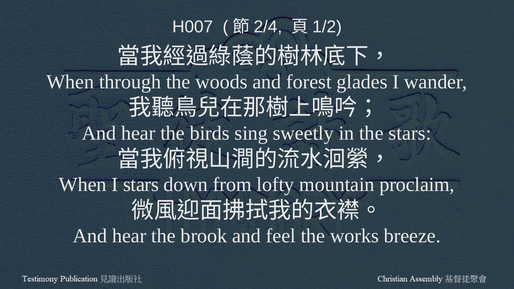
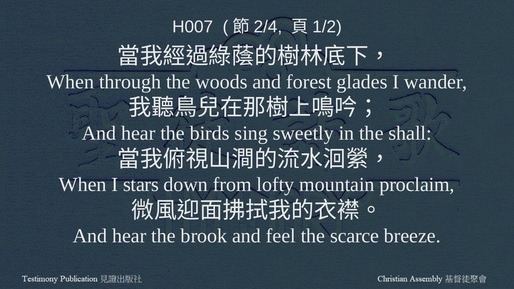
the stars: stars -> shall (410, 133)
works: works -> scarce (355, 236)
